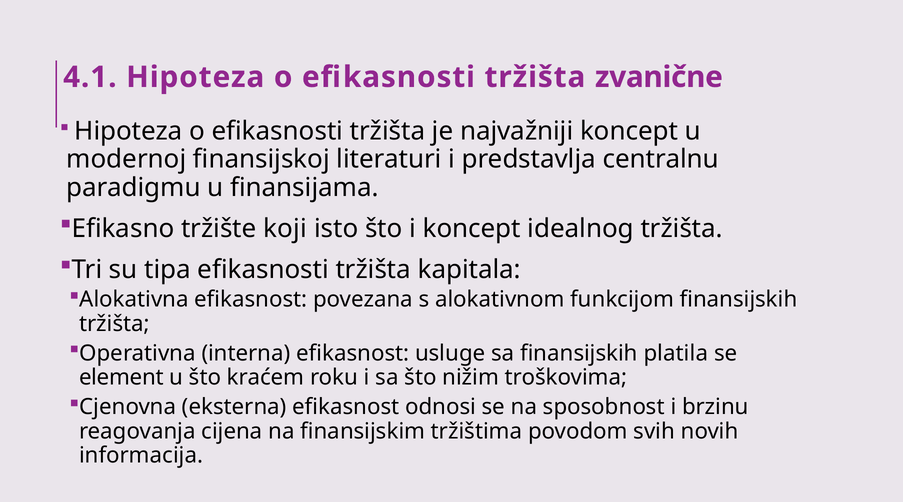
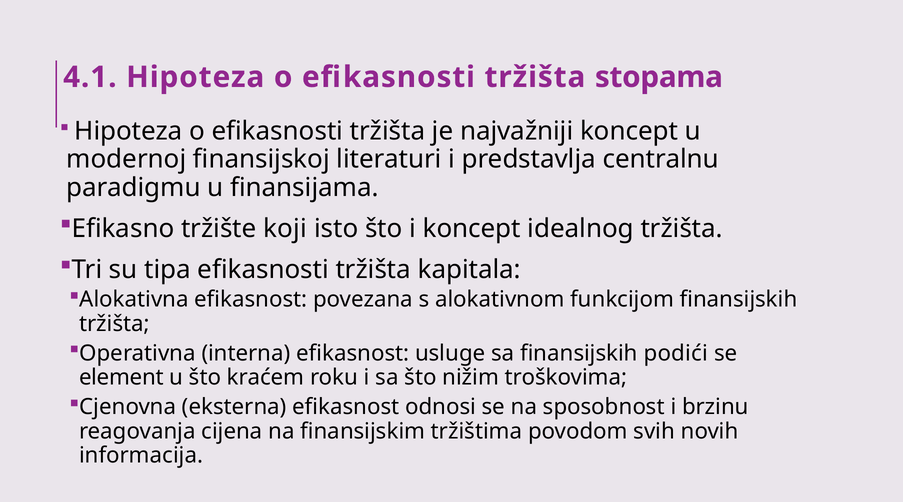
zvanične: zvanične -> stopama (659, 77)
platila: platila -> podići (676, 353)
